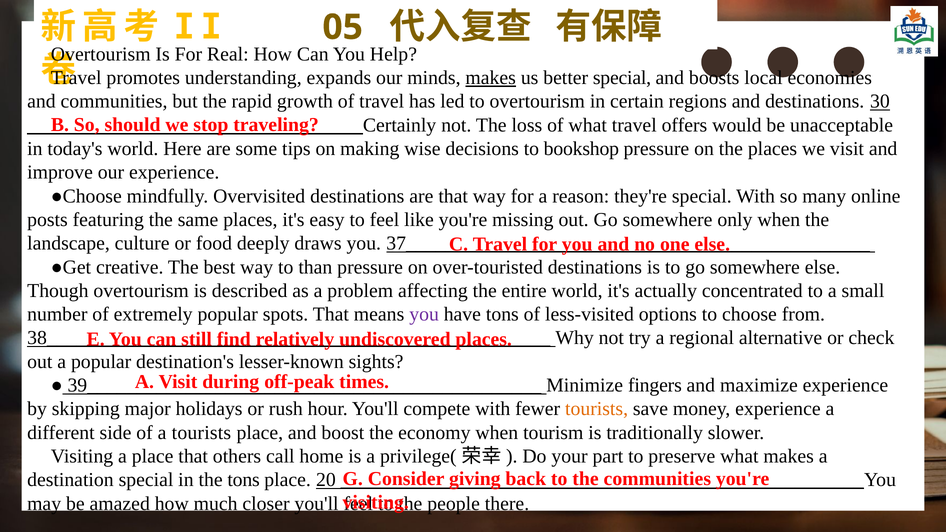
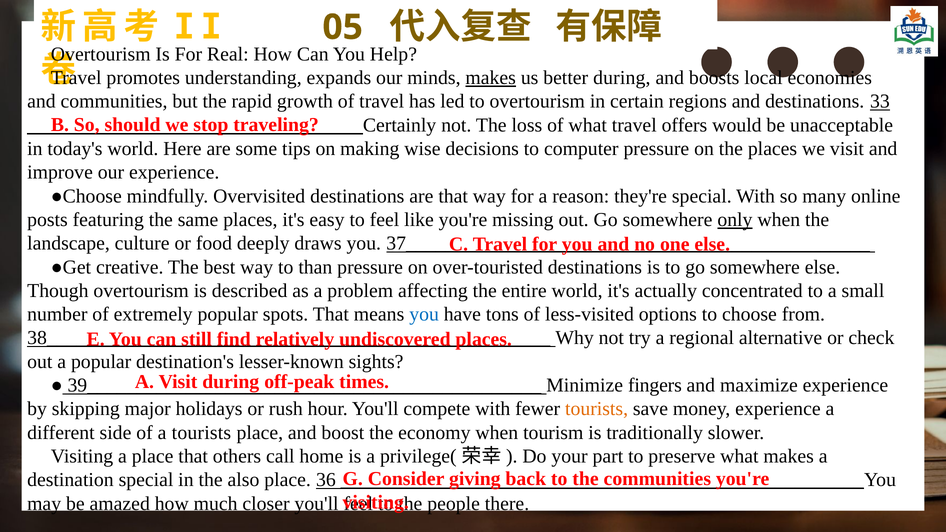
better special: special -> during (622, 78)
30: 30 -> 33 (880, 101)
bookshop: bookshop -> computer (581, 149)
only underline: none -> present (735, 220)
you colour: purple -> blue (424, 314)
the tons: tons -> also (243, 480)
20: 20 -> 36 (326, 480)
